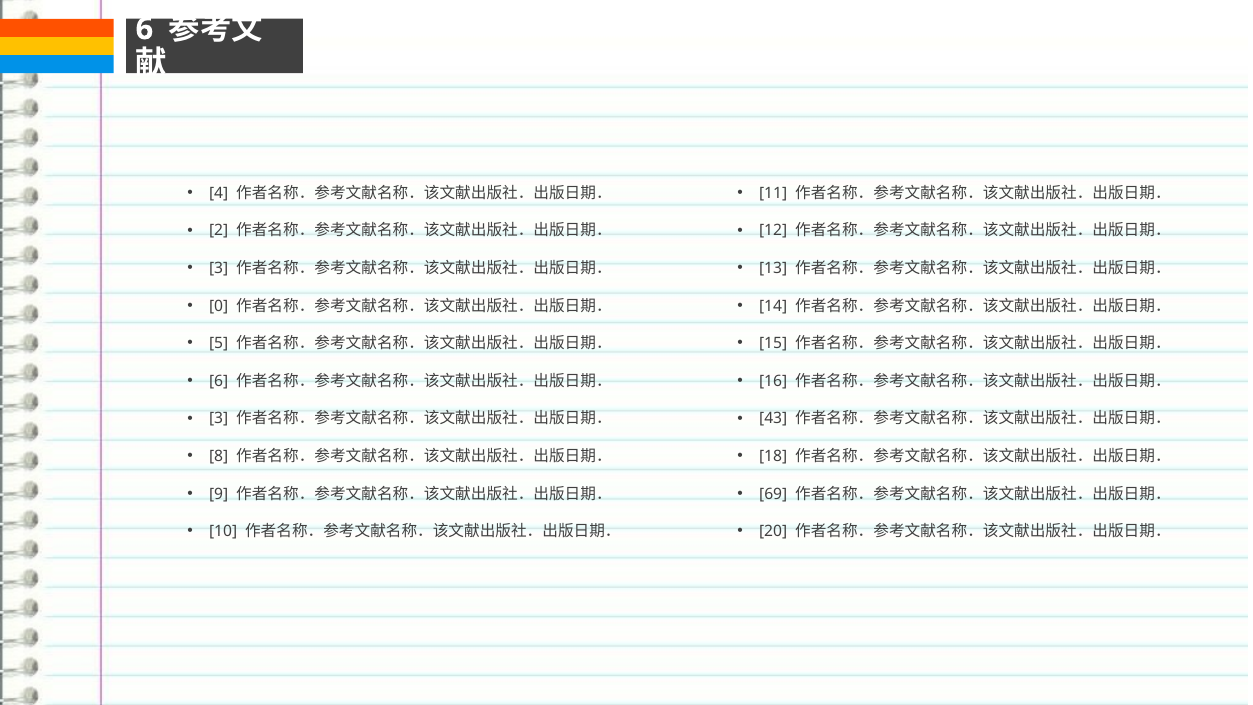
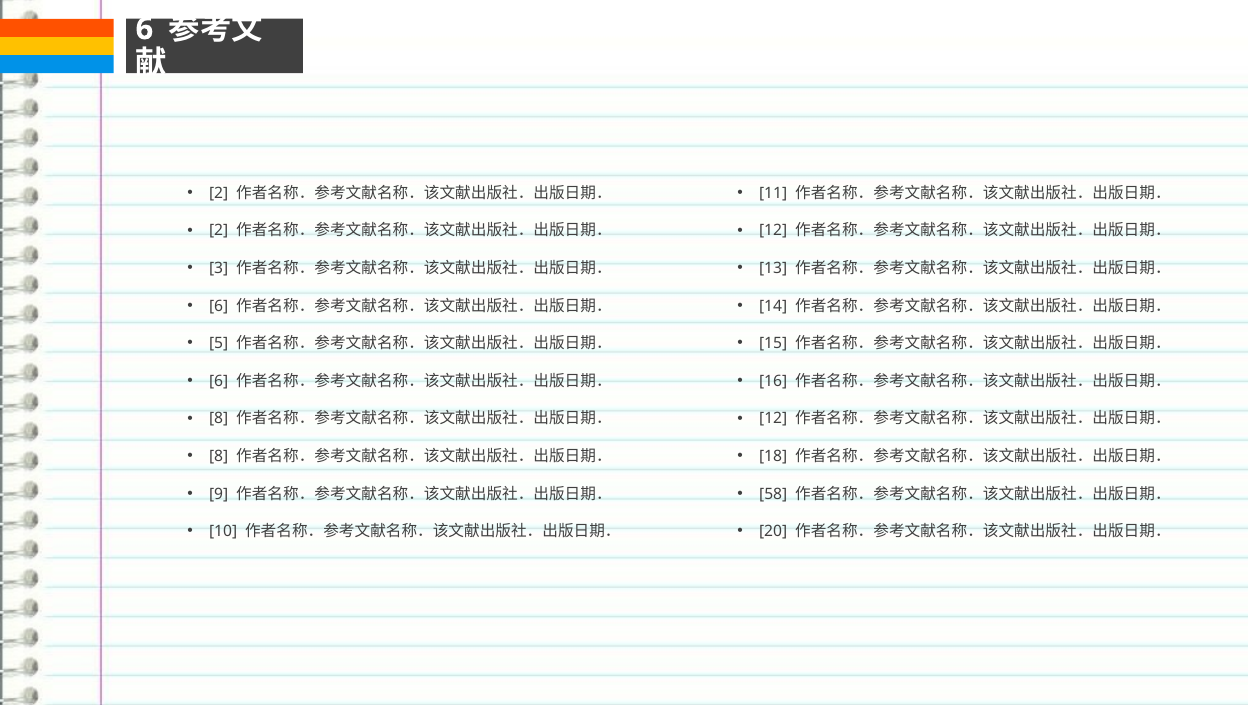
4: 4 -> 2 (219, 193)
0: 0 -> 6 (219, 306)
3: 3 -> 8 (219, 419)
43: 43 -> 12 (773, 419)
69: 69 -> 58 (773, 494)
